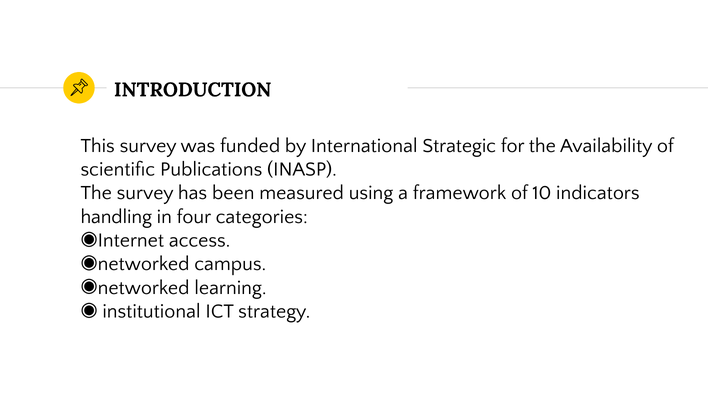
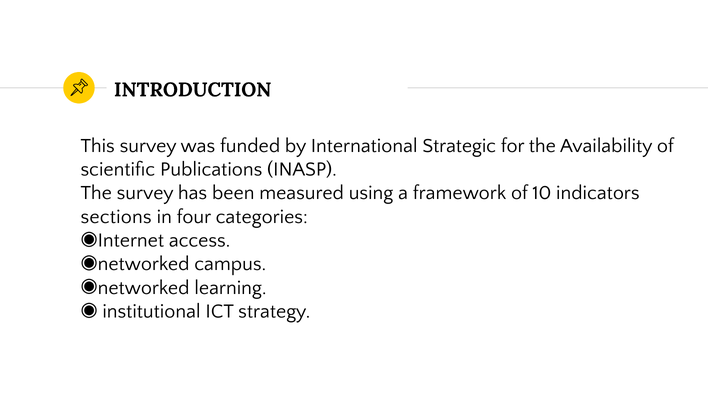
handling: handling -> sections (116, 216)
